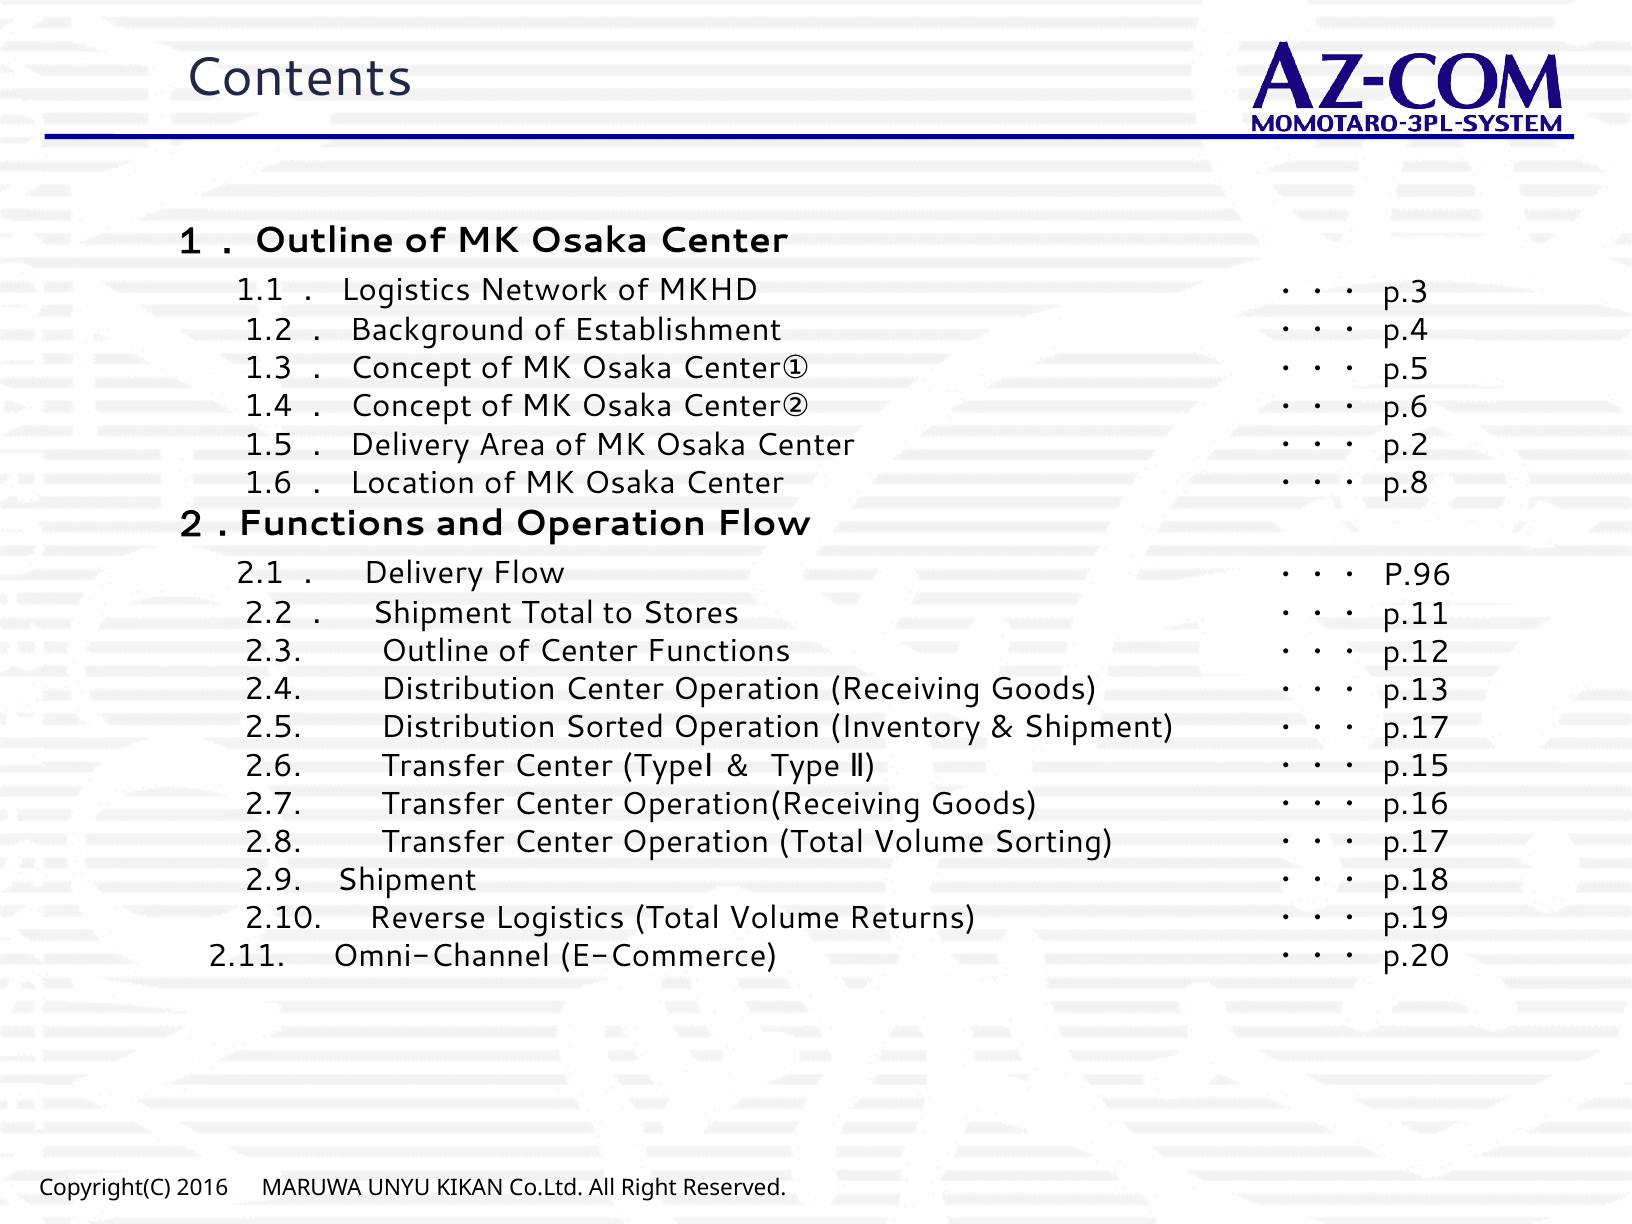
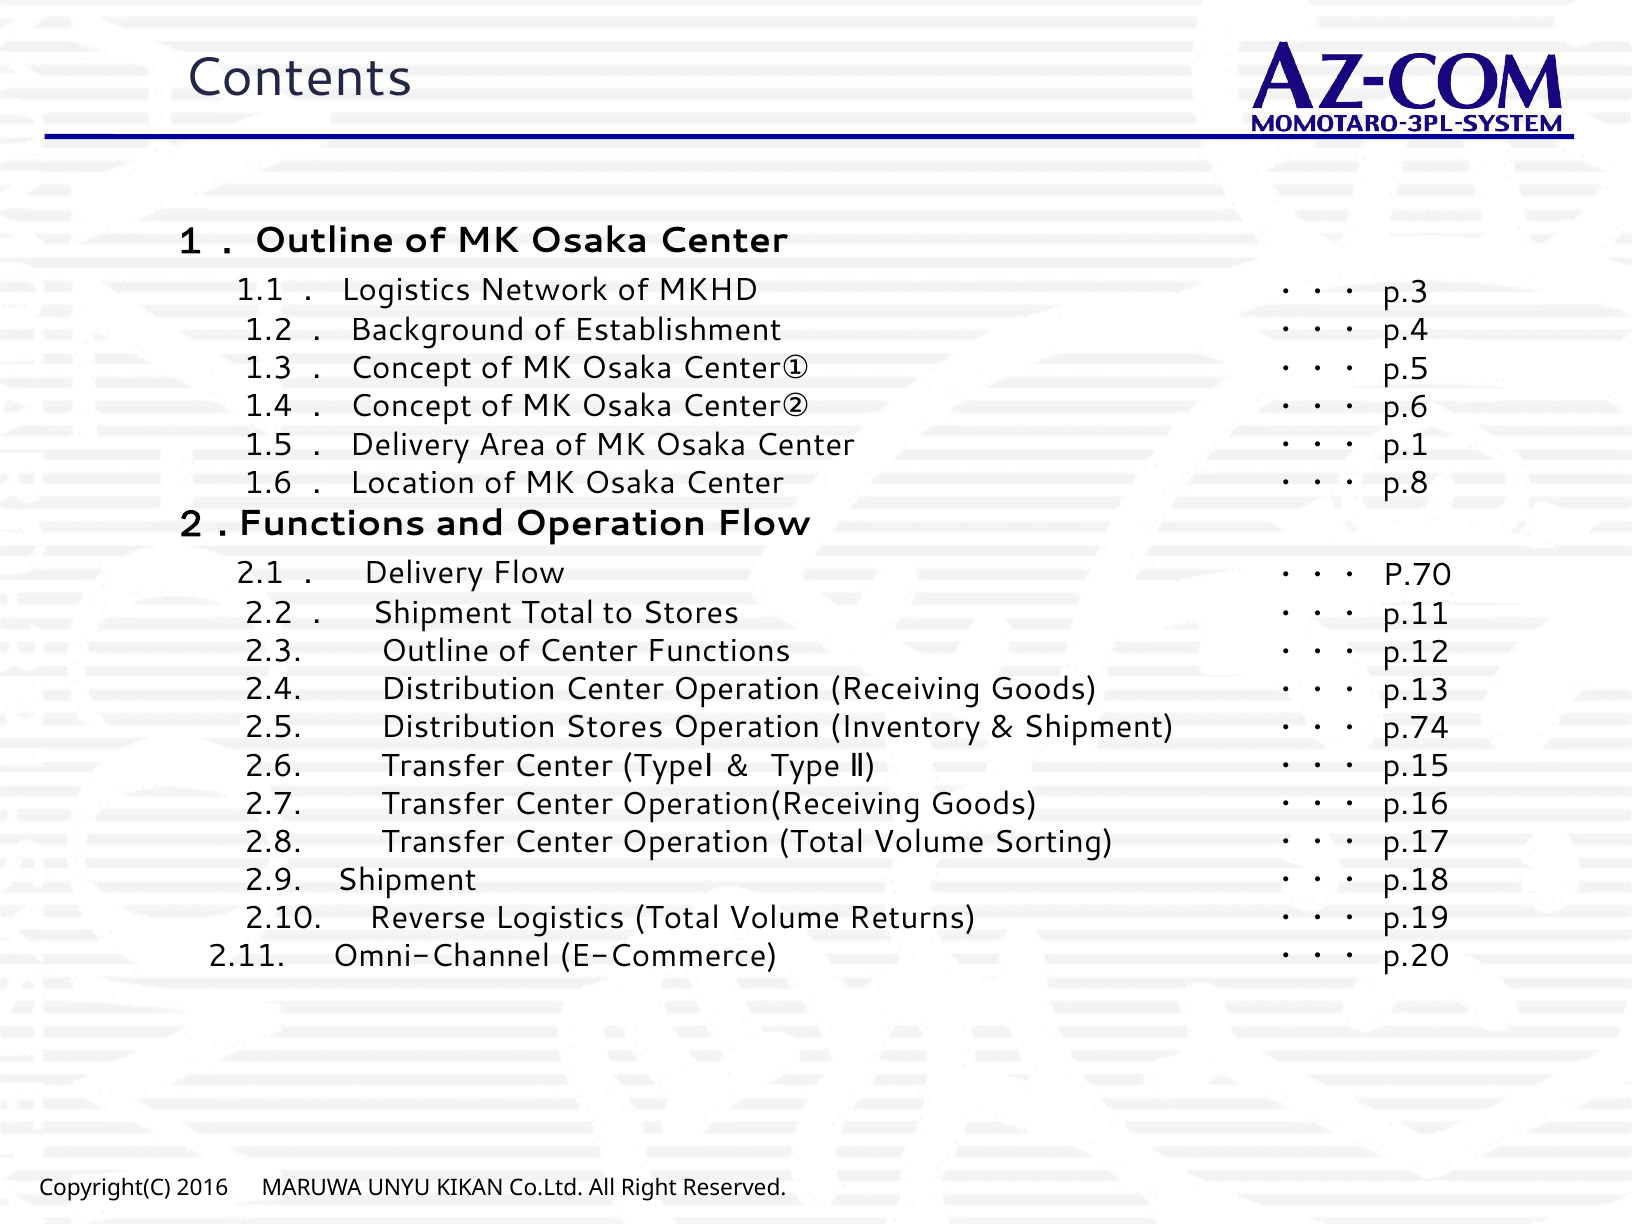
p.2: p.2 -> p.1 (1406, 445)
P.96: P.96 -> P.70 (1417, 575)
Distribution Sorted: Sorted -> Stores (614, 728)
p.17: p.17 -> p.74 (1416, 728)
